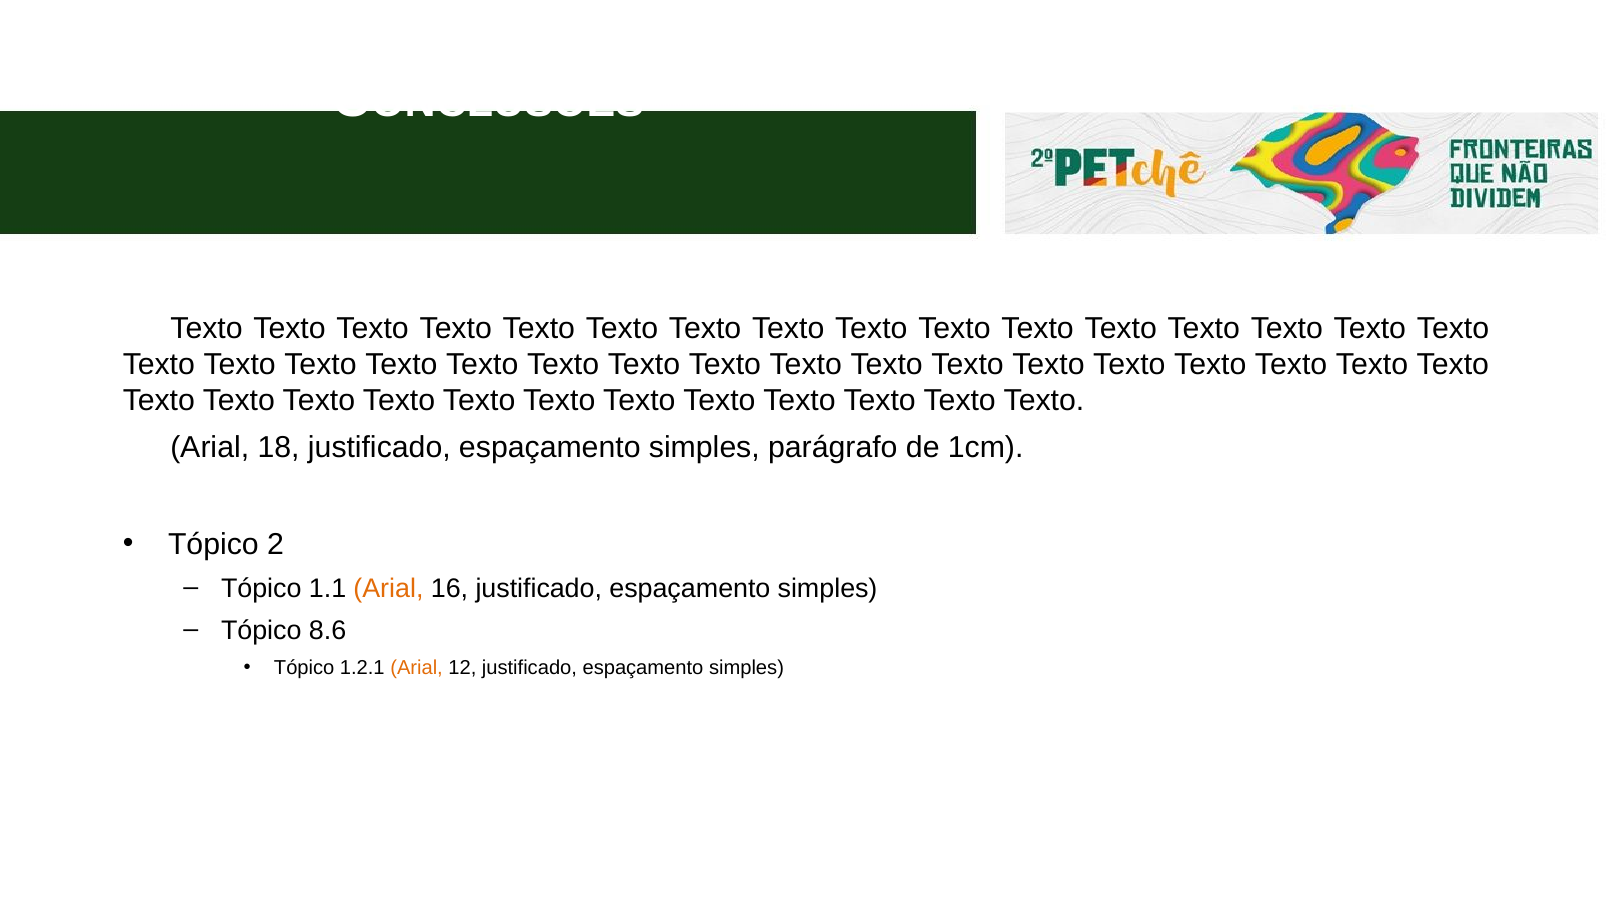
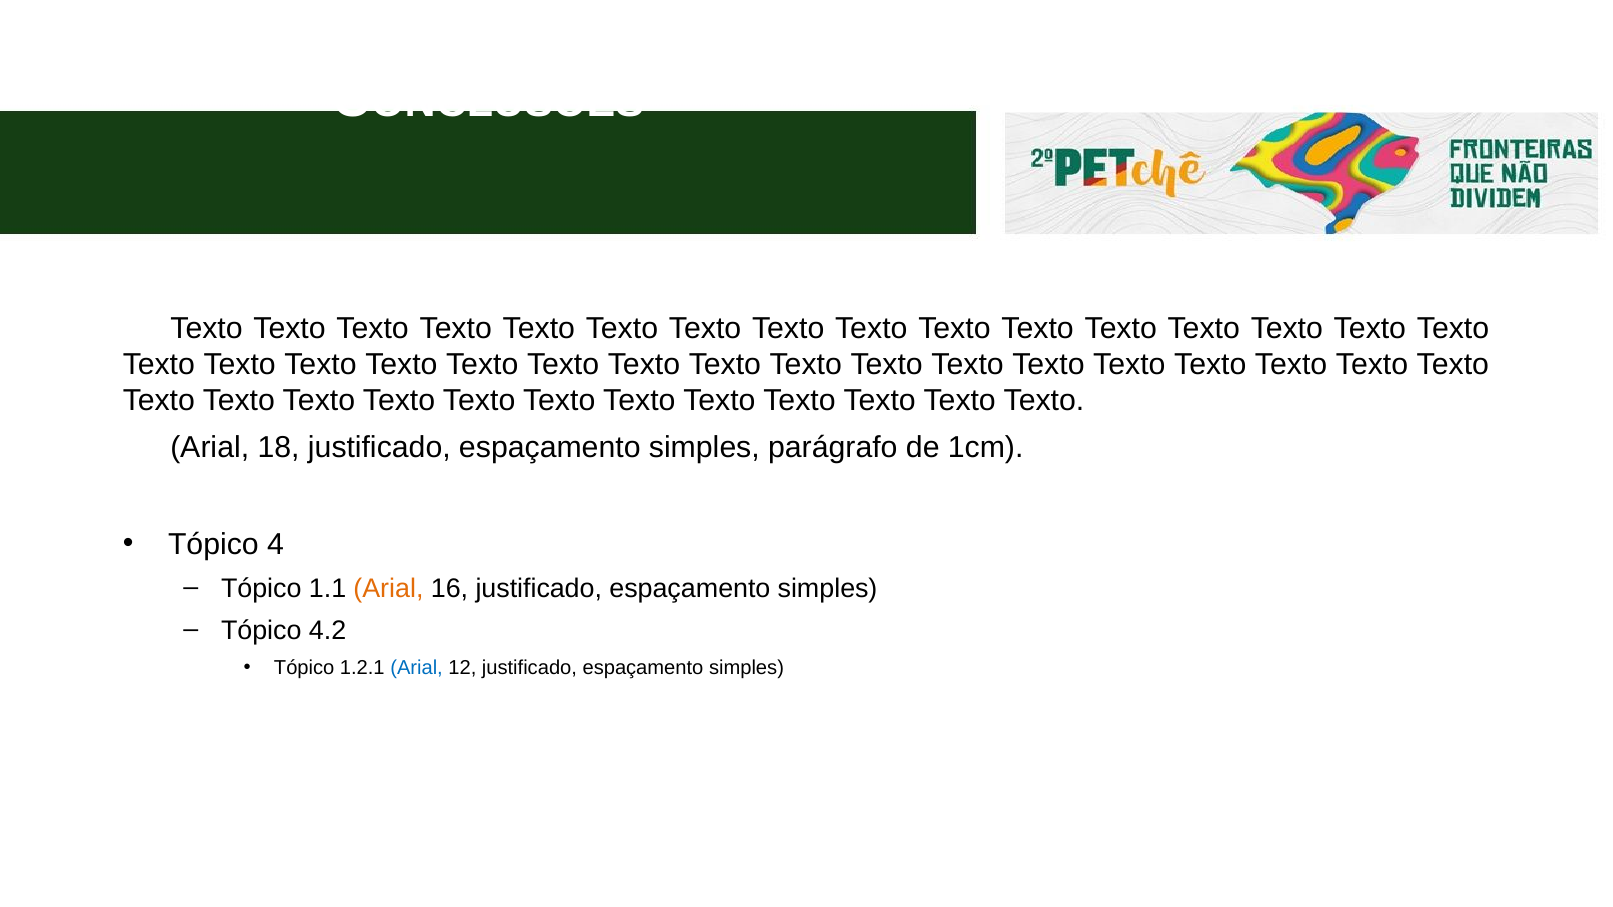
2: 2 -> 4 (276, 544)
8.6: 8.6 -> 4.2 (328, 631)
Arial colour: orange -> blue (417, 669)
